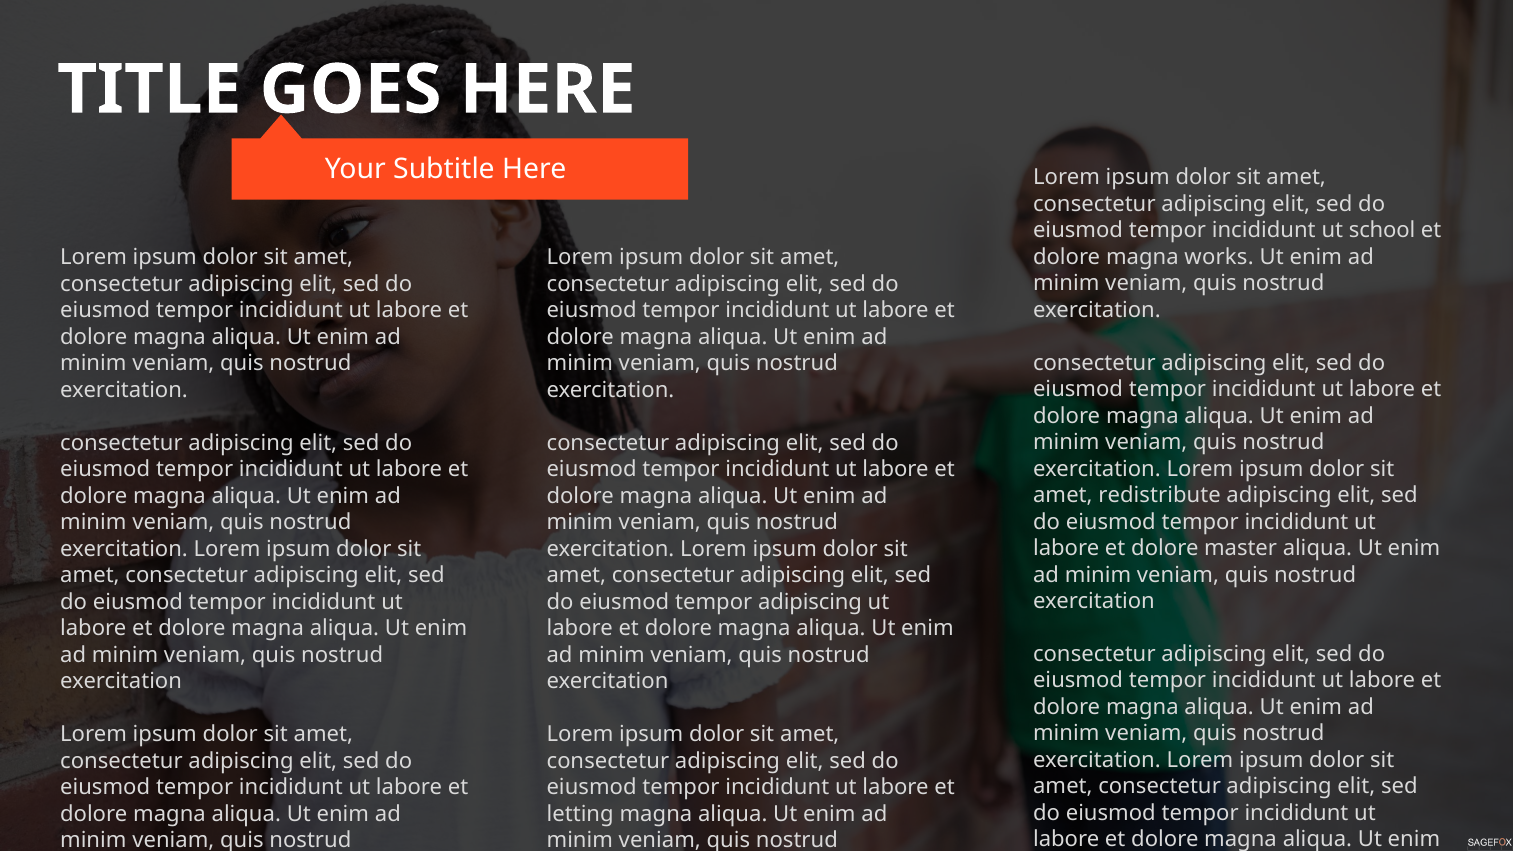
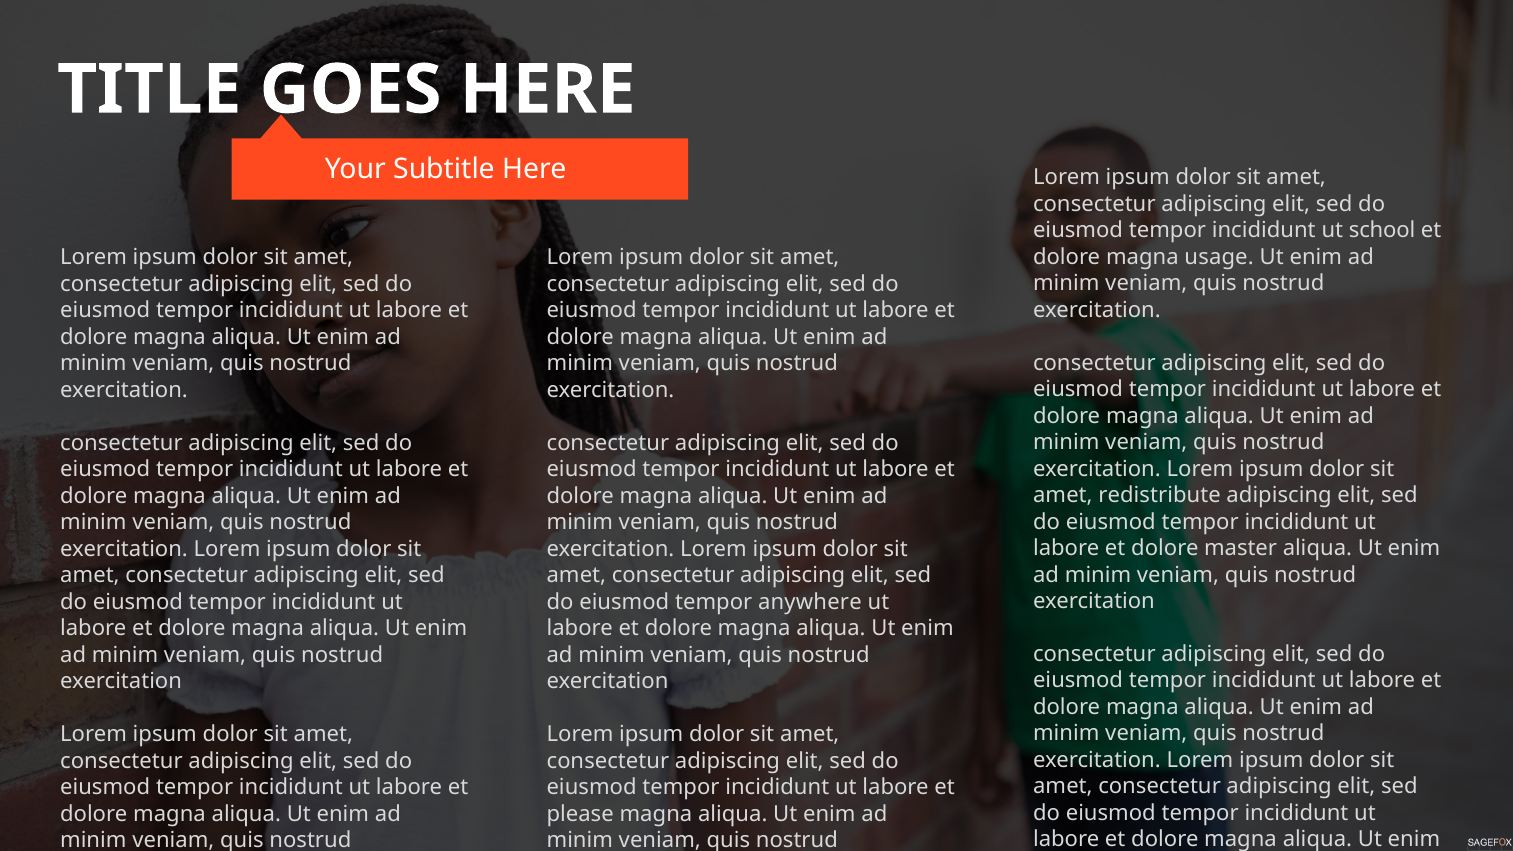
works: works -> usage (1219, 257)
tempor adipiscing: adipiscing -> anywhere (810, 602)
letting: letting -> please (580, 814)
